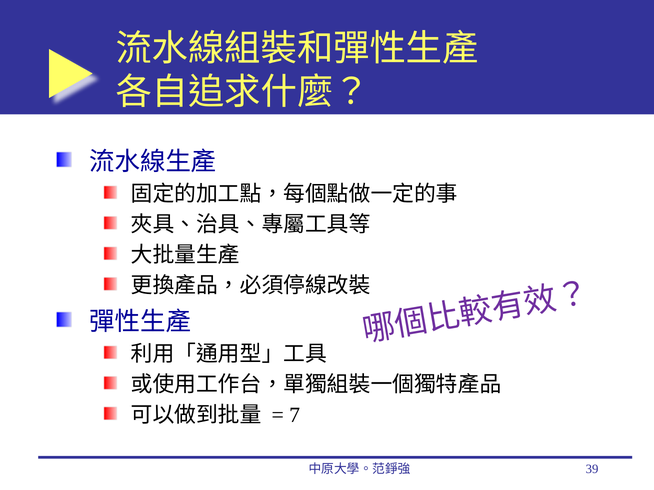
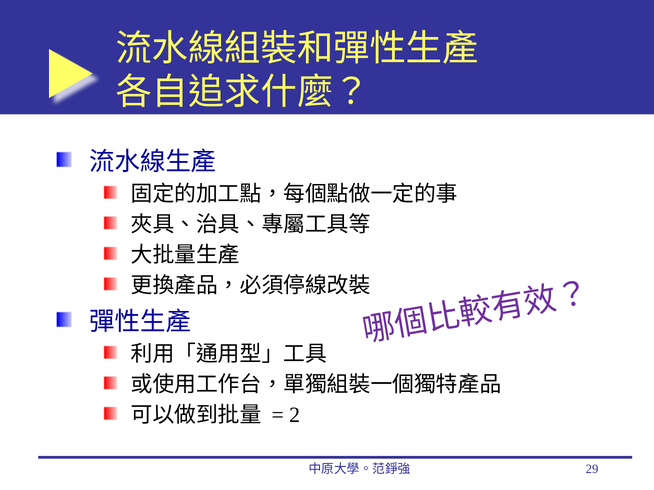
7: 7 -> 2 (295, 416)
39: 39 -> 29 (592, 470)
